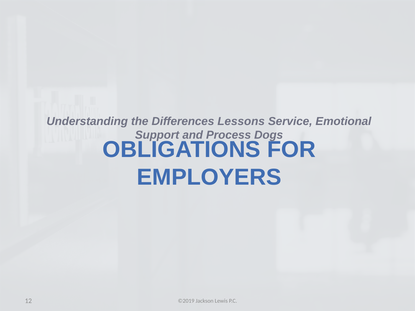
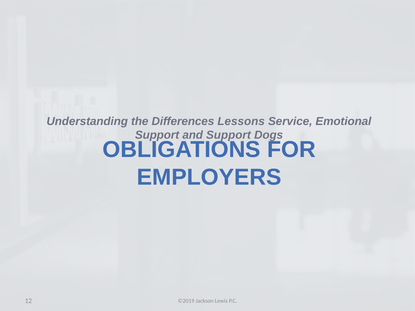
and Process: Process -> Support (229, 135)
